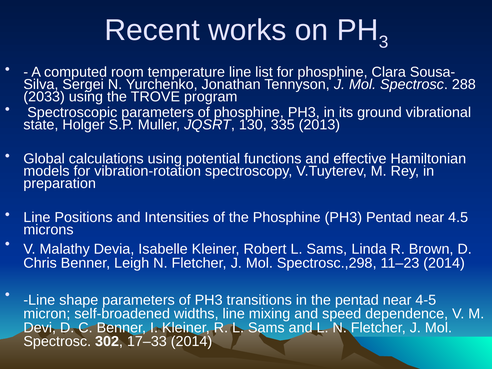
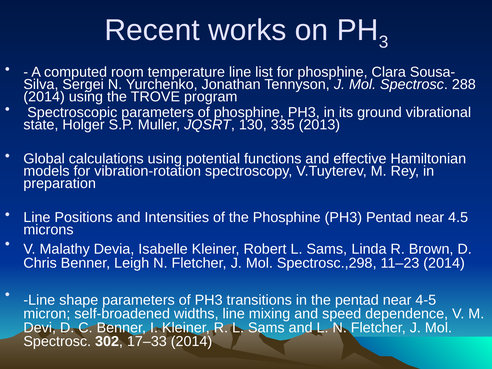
2033: 2033 -> 2014 (44, 97)
